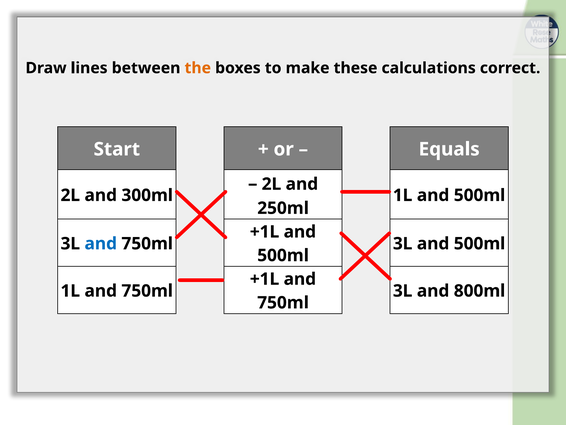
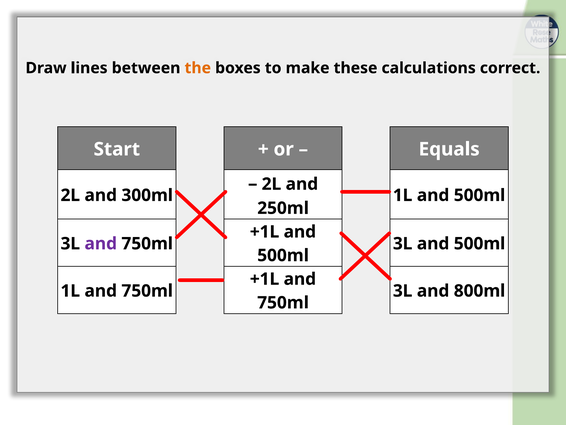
and colour: blue -> purple (101, 243)
